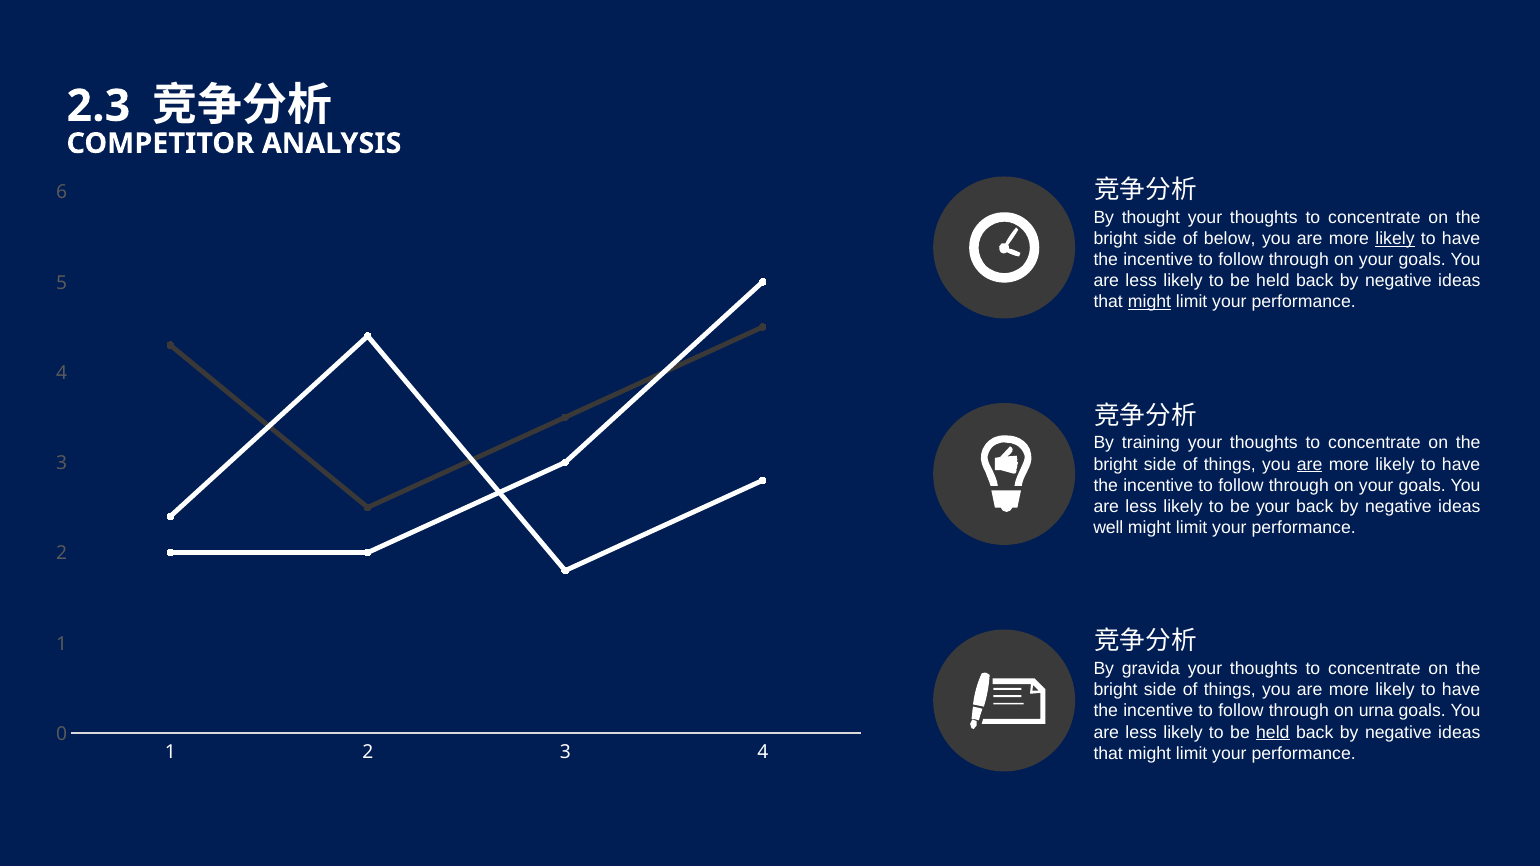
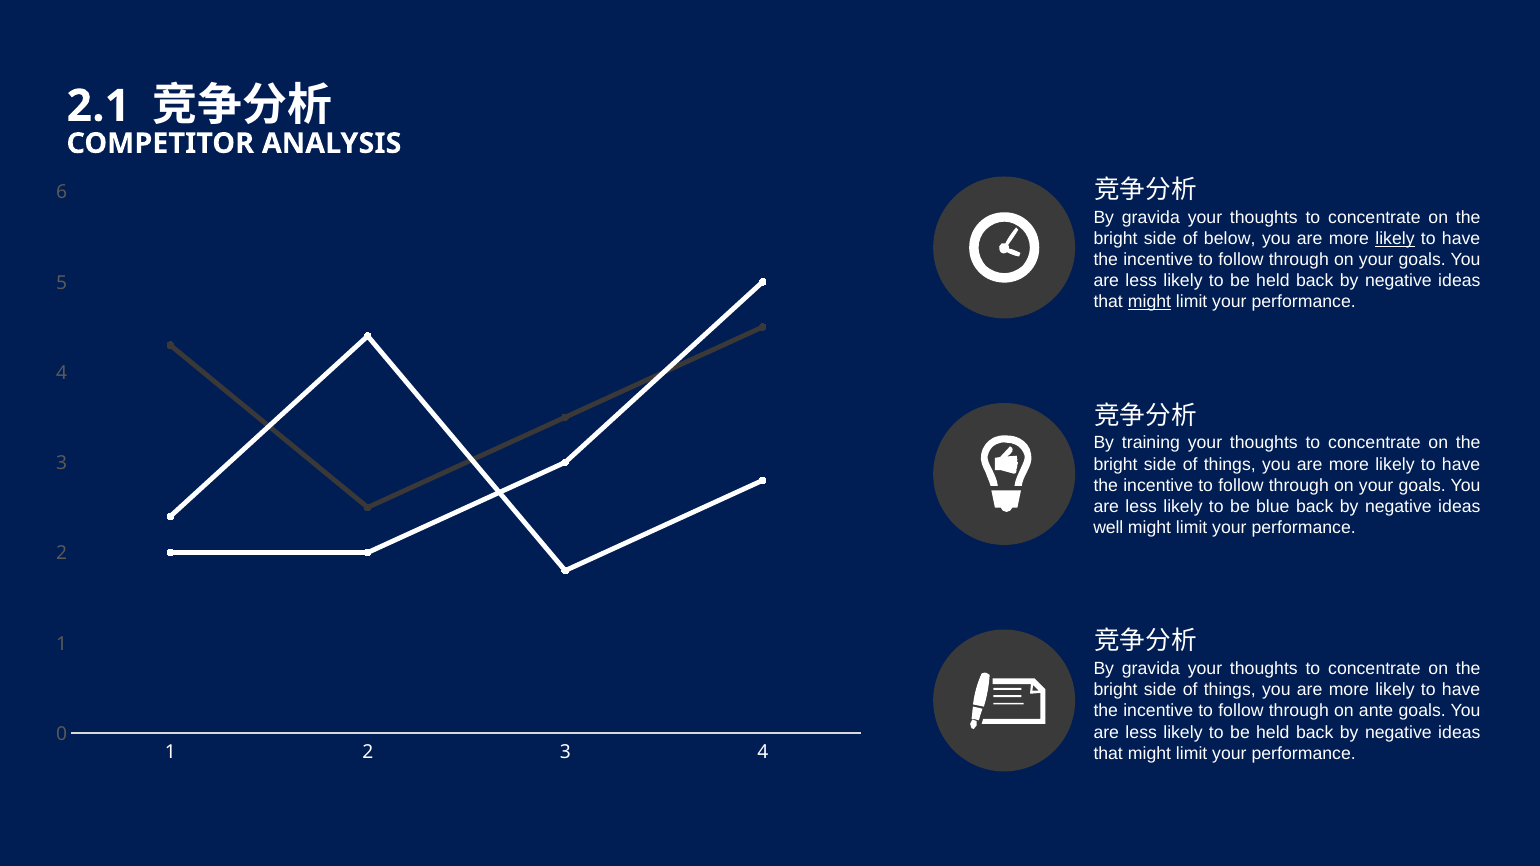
2.3: 2.3 -> 2.1 (98, 106)
thought: thought -> gravida (1151, 217)
are underline: present -> none (1310, 464)
be your: your -> blue (1273, 507)
urna: urna -> ante (1376, 711)
held underline: present -> none (1273, 732)
